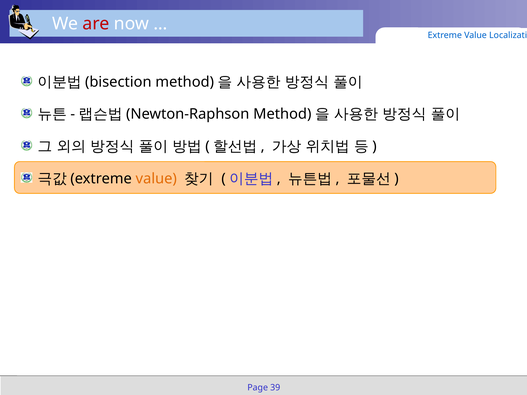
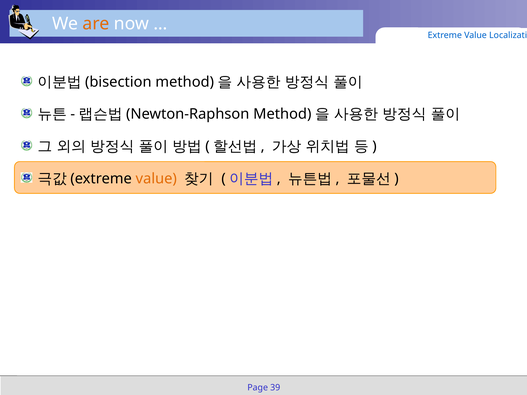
are colour: red -> orange (96, 24)
